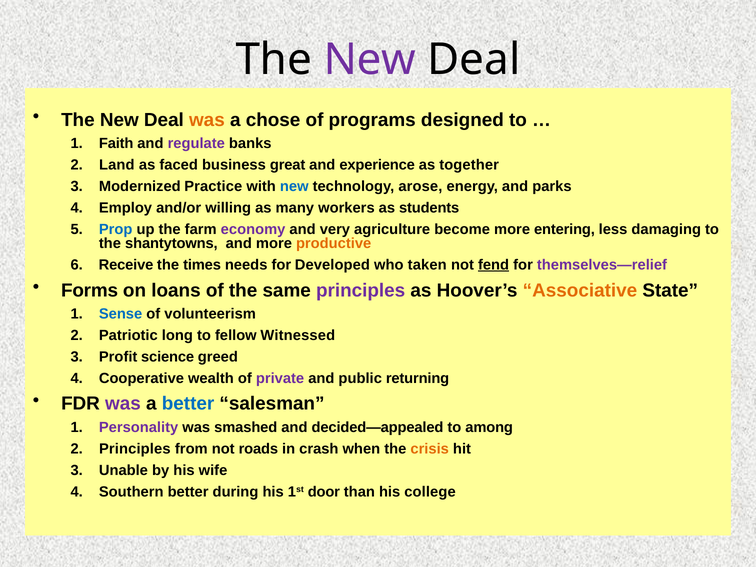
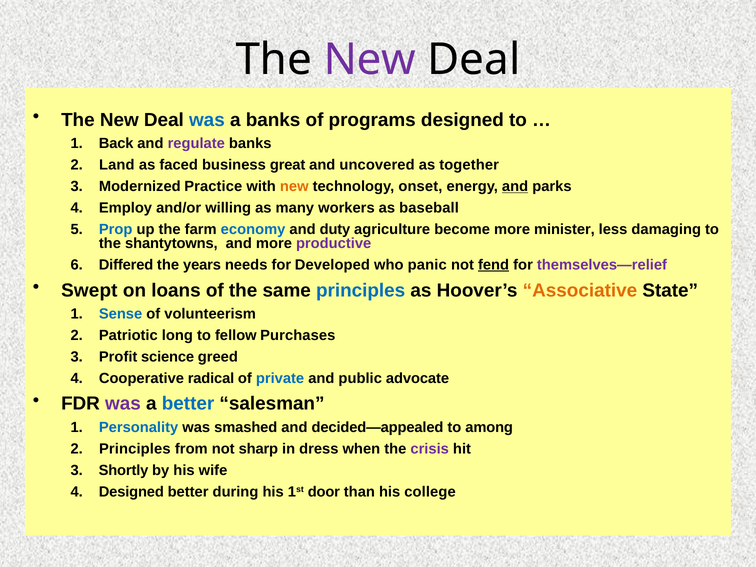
was colour: orange -> blue (207, 120)
a chose: chose -> banks (273, 120)
Faith: Faith -> Back (116, 143)
experience: experience -> uncovered (377, 165)
new colour: blue -> orange (294, 186)
arose: arose -> onset (420, 186)
and underline: none -> present (515, 186)
students: students -> baseball (429, 208)
economy colour: purple -> blue (253, 229)
very: very -> duty (335, 229)
entering: entering -> minister (564, 229)
productive colour: orange -> purple (334, 243)
Receive: Receive -> Differed (126, 265)
times: times -> years (202, 265)
taken: taken -> panic (427, 265)
Forms: Forms -> Swept (89, 290)
principles colour: purple -> blue (361, 290)
Witnessed: Witnessed -> Purchases (298, 335)
wealth: wealth -> radical (211, 378)
private colour: purple -> blue (280, 378)
returning: returning -> advocate (418, 378)
Personality colour: purple -> blue (139, 427)
roads: roads -> sharp (258, 449)
crash: crash -> dress (319, 449)
crisis colour: orange -> purple (430, 449)
Unable: Unable -> Shortly (124, 470)
Southern: Southern -> Designed (131, 492)
